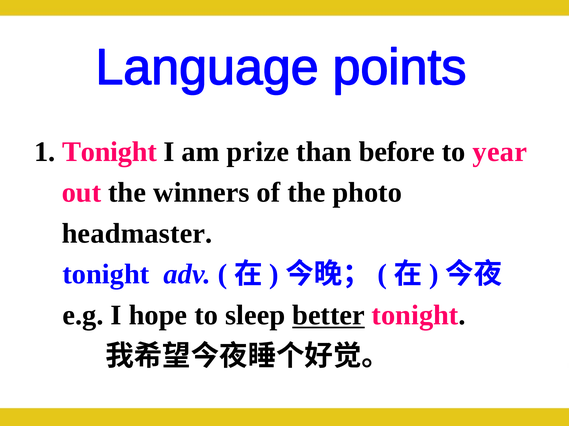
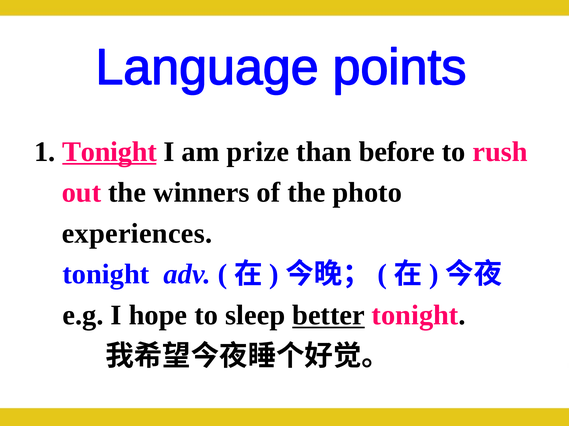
Tonight underline: none -> present (109, 152)
year: year -> rush (500, 152)
headmaster: headmaster -> experiences (137, 234)
